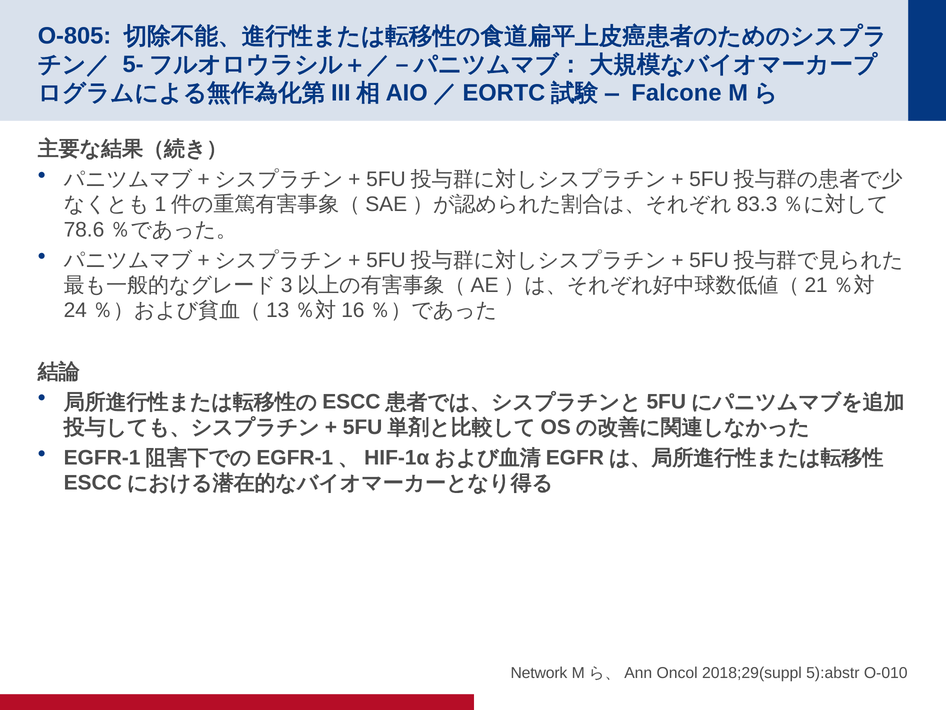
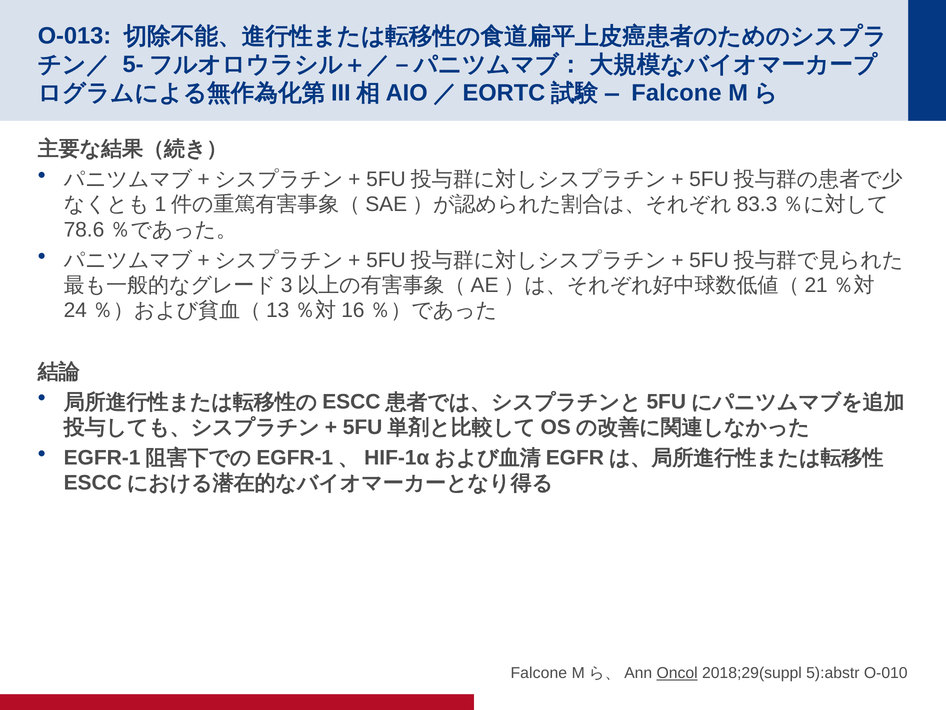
O-805: O-805 -> O-013 (74, 36)
Network: Network -> Falcone (539, 673)
Oncol underline: none -> present (677, 673)
